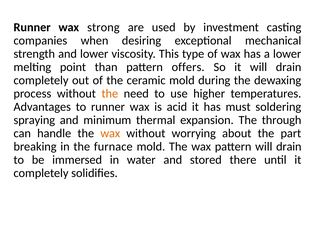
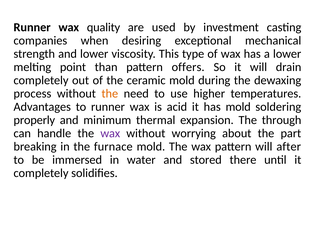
strong: strong -> quality (104, 27)
has must: must -> mold (238, 106)
spraying: spraying -> properly (34, 120)
wax colour: orange -> purple (110, 133)
pattern will drain: drain -> after (289, 146)
